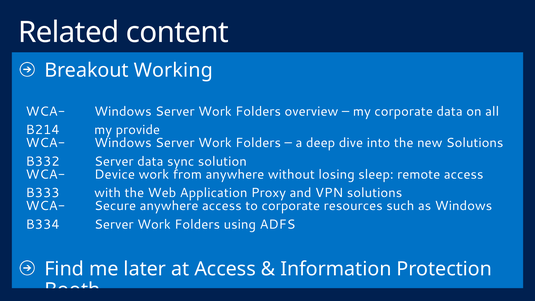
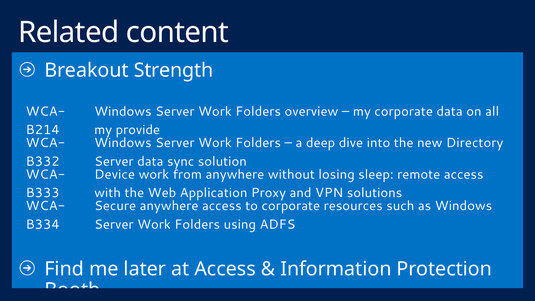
Working: Working -> Strength (173, 70)
new Solutions: Solutions -> Directory (475, 143)
